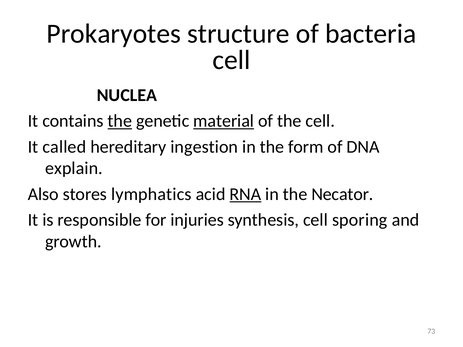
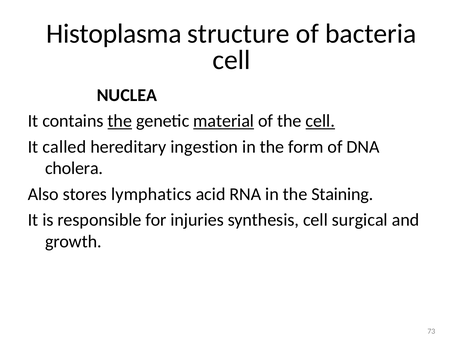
Prokaryotes: Prokaryotes -> Histoplasma (114, 34)
cell underline: none -> present (320, 121)
explain: explain -> cholera (74, 169)
RNA underline: present -> none (245, 194)
Necator: Necator -> Staining (342, 194)
sporing: sporing -> surgical (360, 220)
